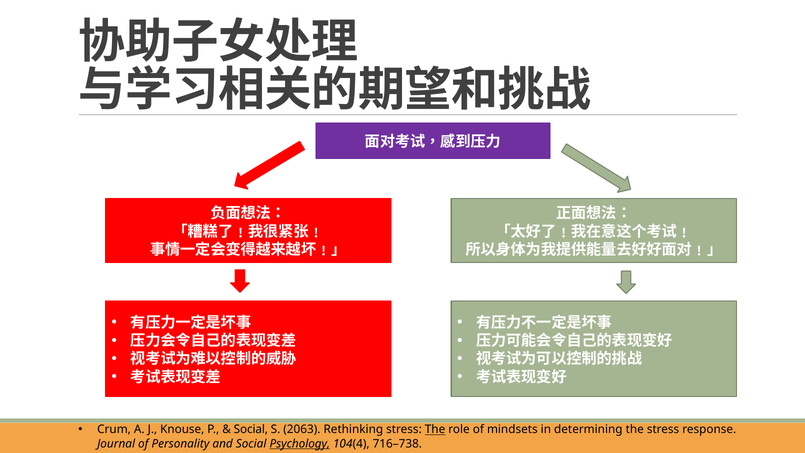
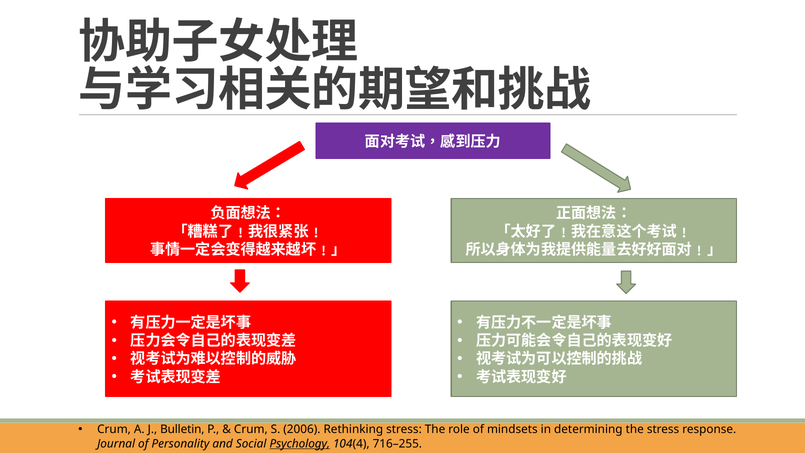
Knouse: Knouse -> Bulletin (182, 429)
Social: Social -> Crum (251, 429)
2063: 2063 -> 2006 (302, 429)
The underline: present -> none (435, 429)
716–738: 716–738 -> 716–255 (397, 443)
